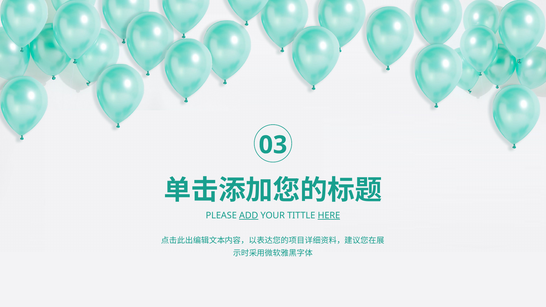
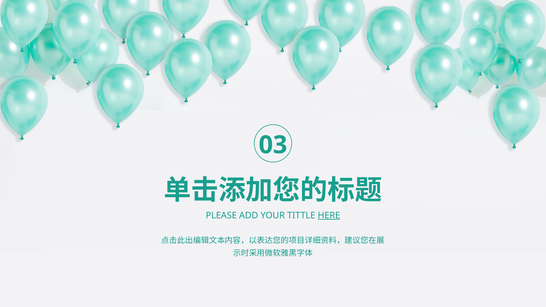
ADD underline: present -> none (249, 215)
